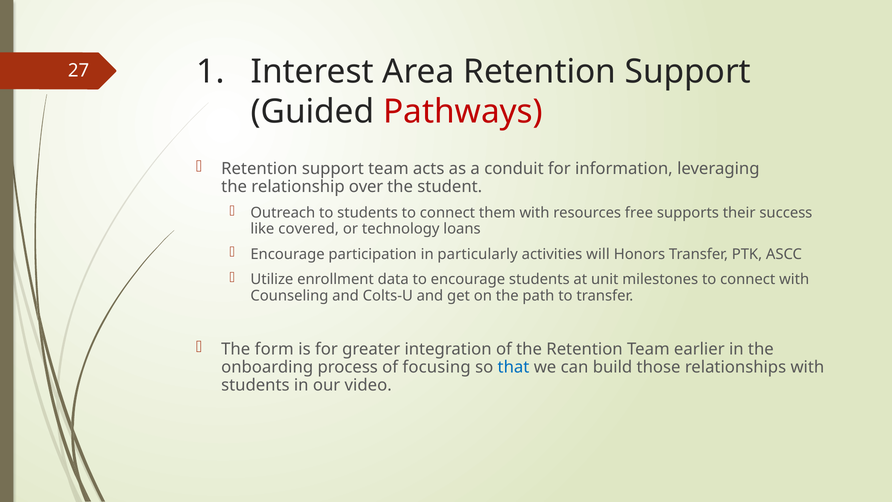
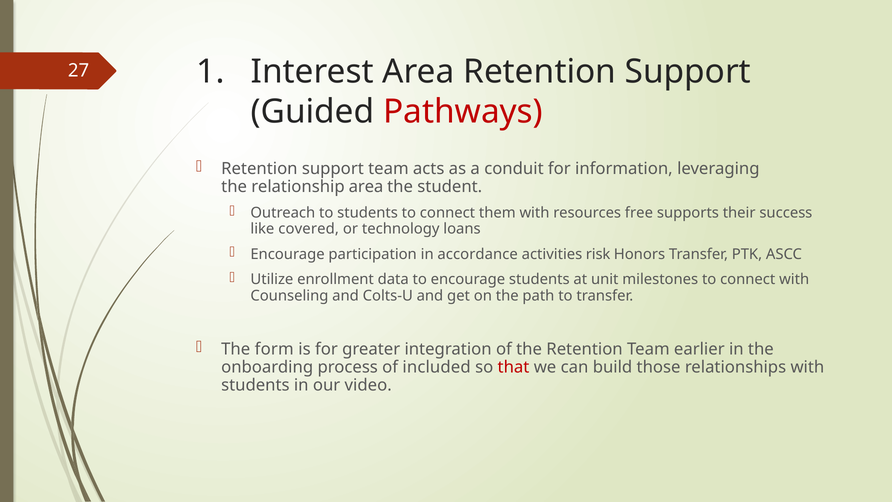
relationship over: over -> area (366, 186)
particularly: particularly -> accordance (478, 254)
will: will -> risk (598, 254)
focusing: focusing -> included (437, 367)
that colour: blue -> red (513, 367)
